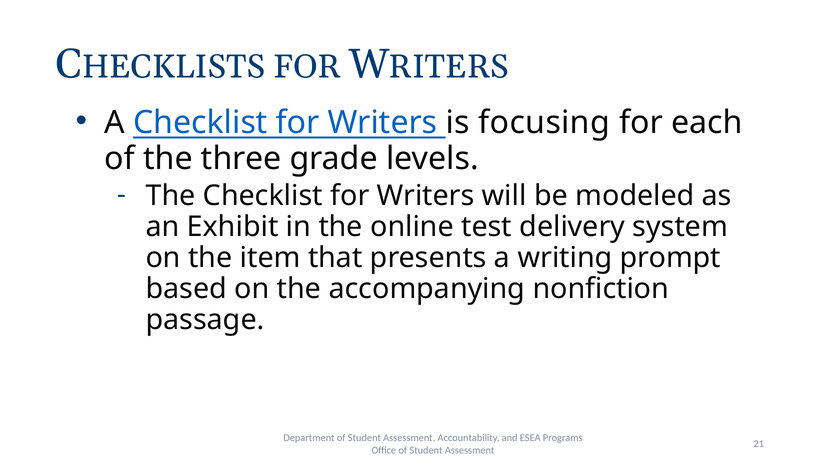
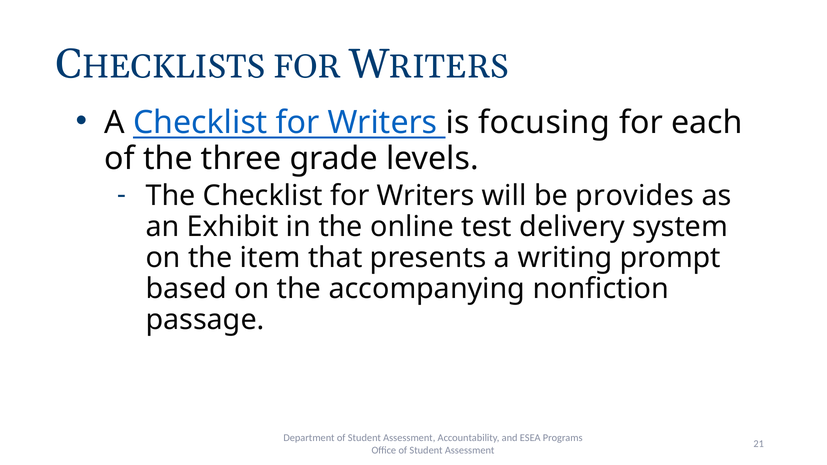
modeled: modeled -> provides (635, 196)
